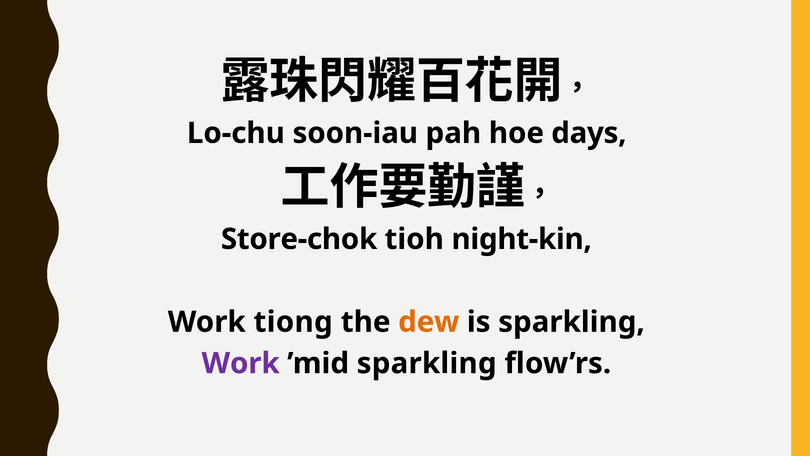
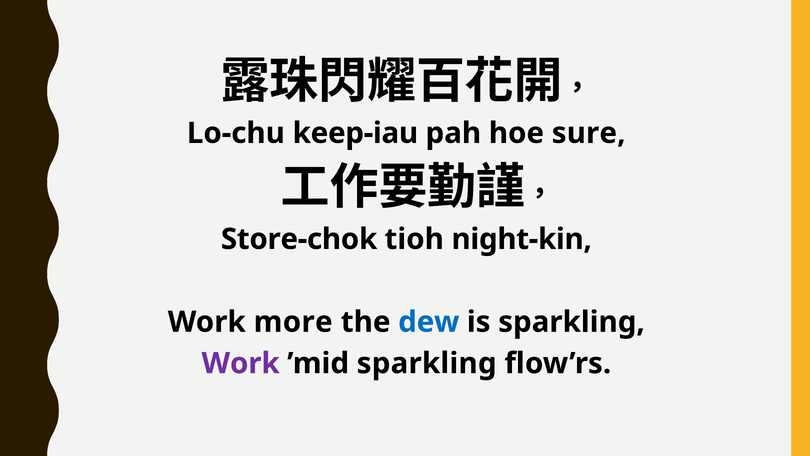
soon-iau: soon-iau -> keep-iau (355, 133)
days: days -> sure (589, 133)
tiong: tiong -> more (293, 322)
dew colour: orange -> blue (429, 322)
